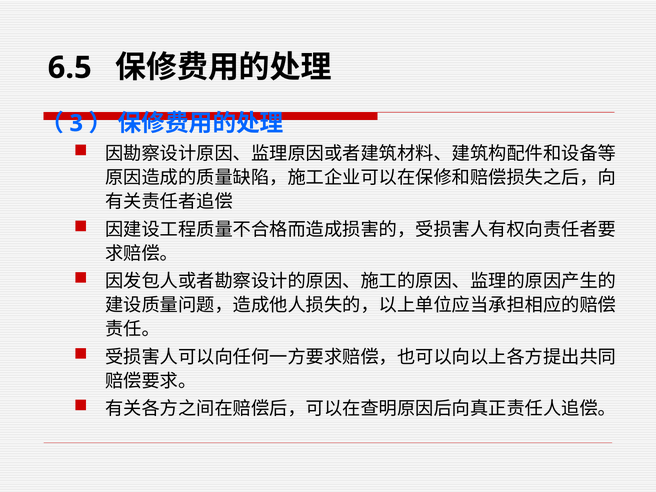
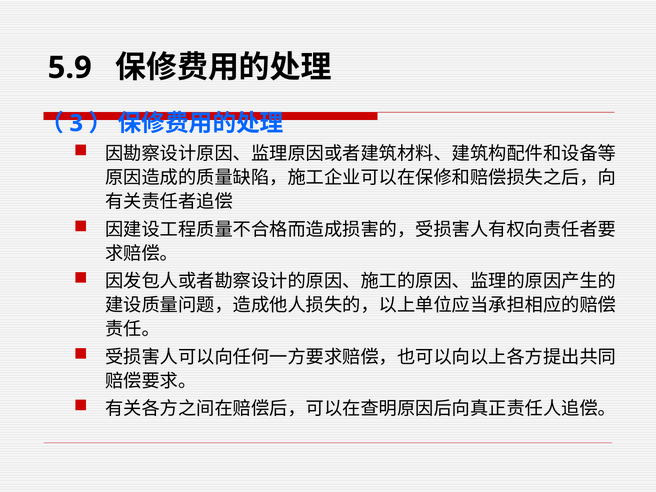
6.5: 6.5 -> 5.9 (70, 68)
